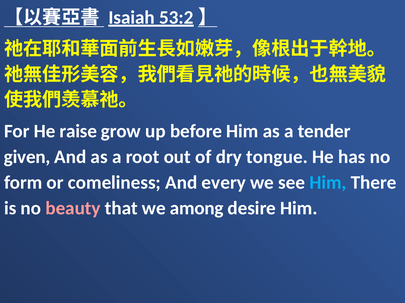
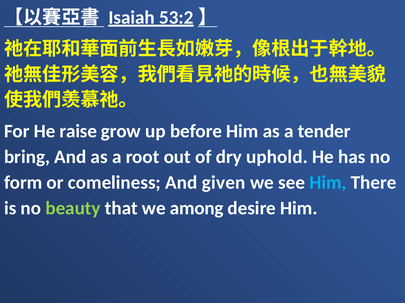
given: given -> bring (27, 157)
tongue: tongue -> uphold (277, 157)
every: every -> given (224, 183)
beauty colour: pink -> light green (73, 209)
